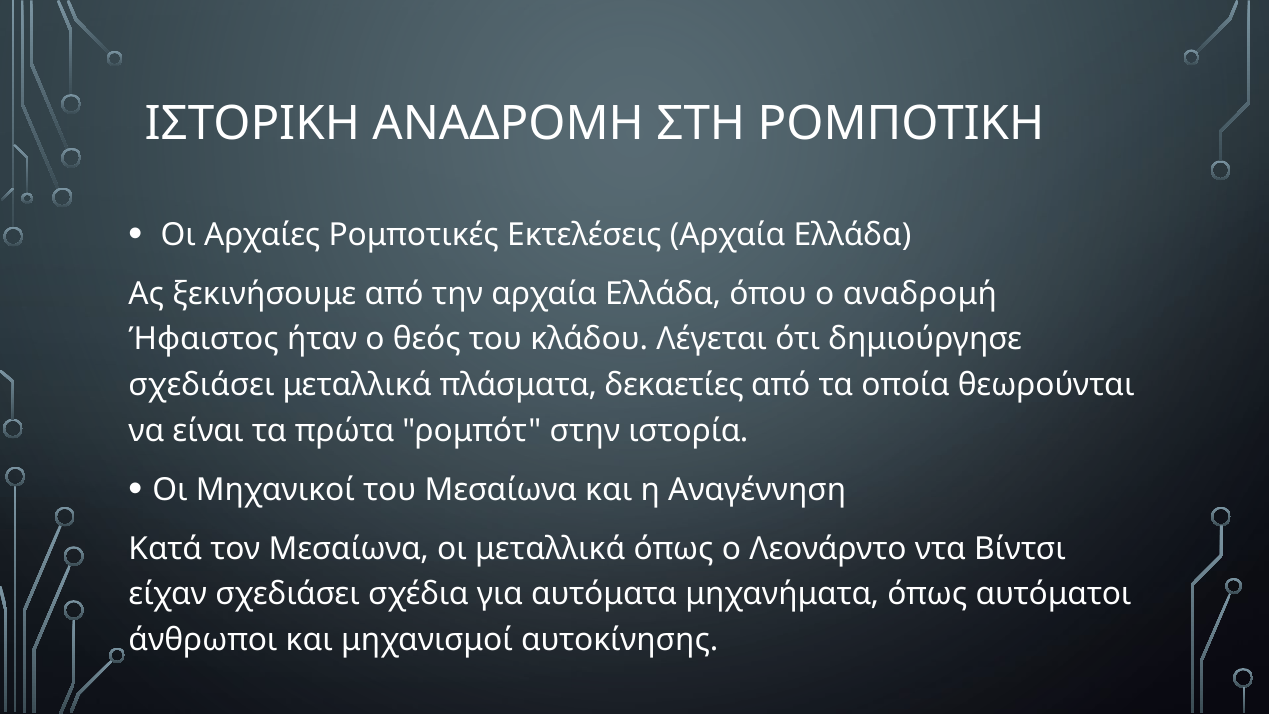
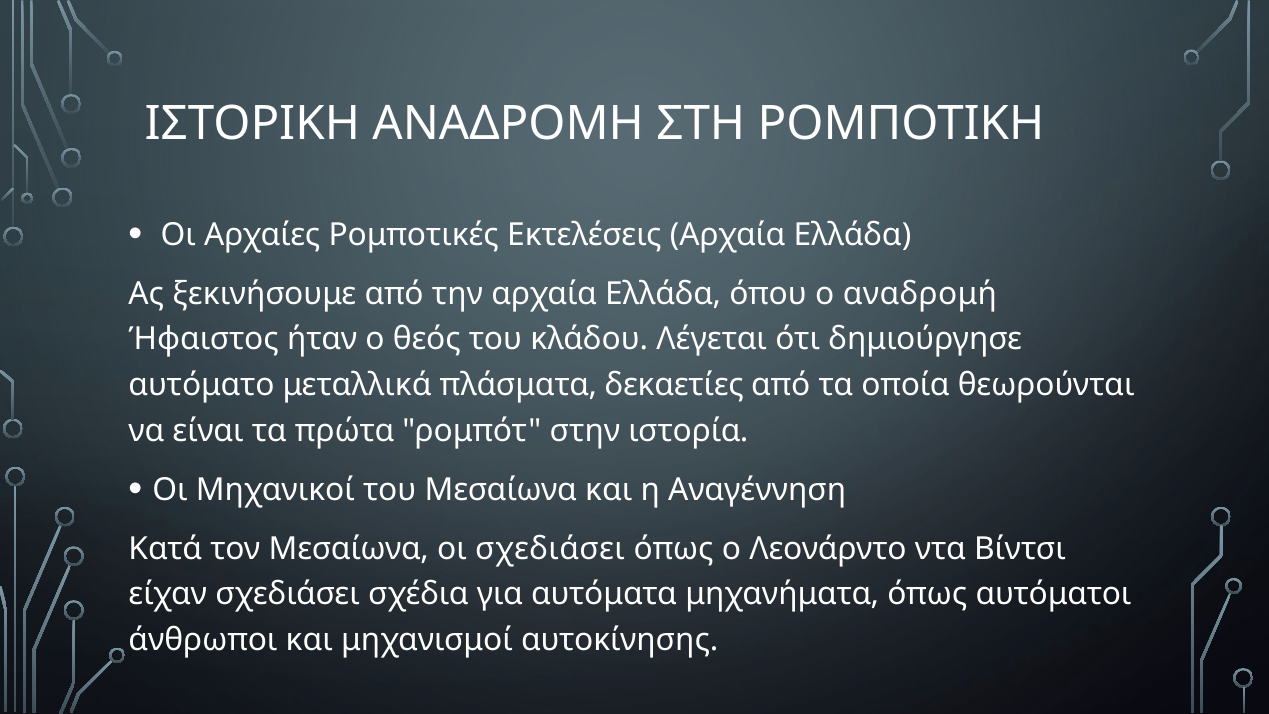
σχεδιάσει: σχεδιάσει -> αυτόματο (202, 385)
οι μεταλλικά: μεταλλικά -> σχεδιάσει (550, 548)
